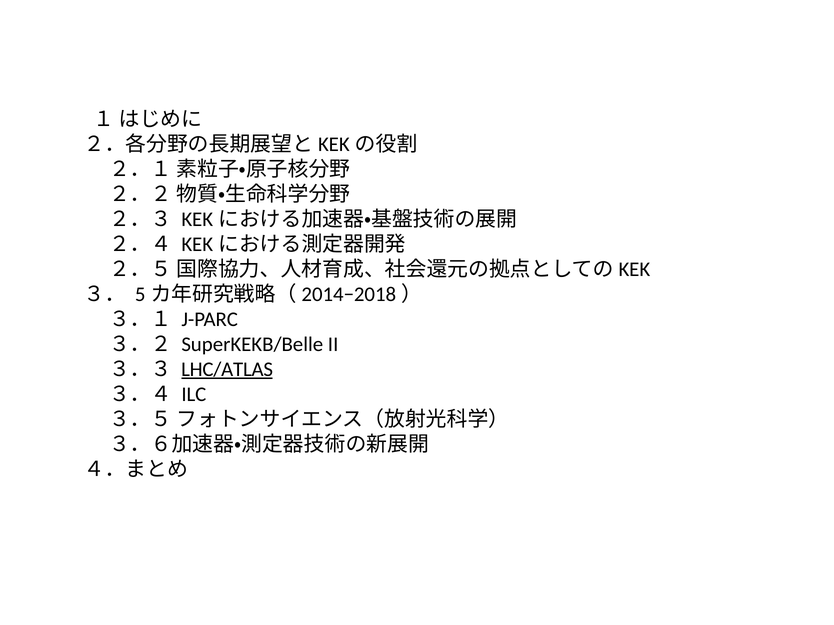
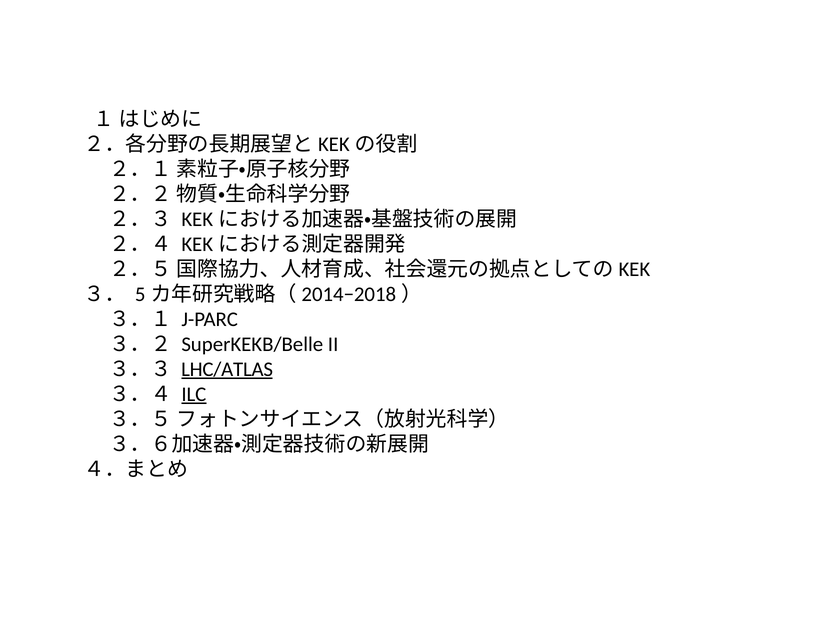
ILC underline: none -> present (194, 395)
